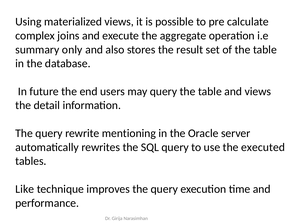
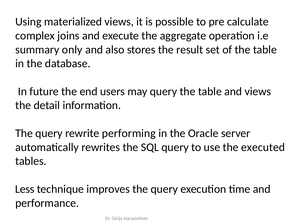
mentioning: mentioning -> performing (129, 133)
Like: Like -> Less (25, 189)
